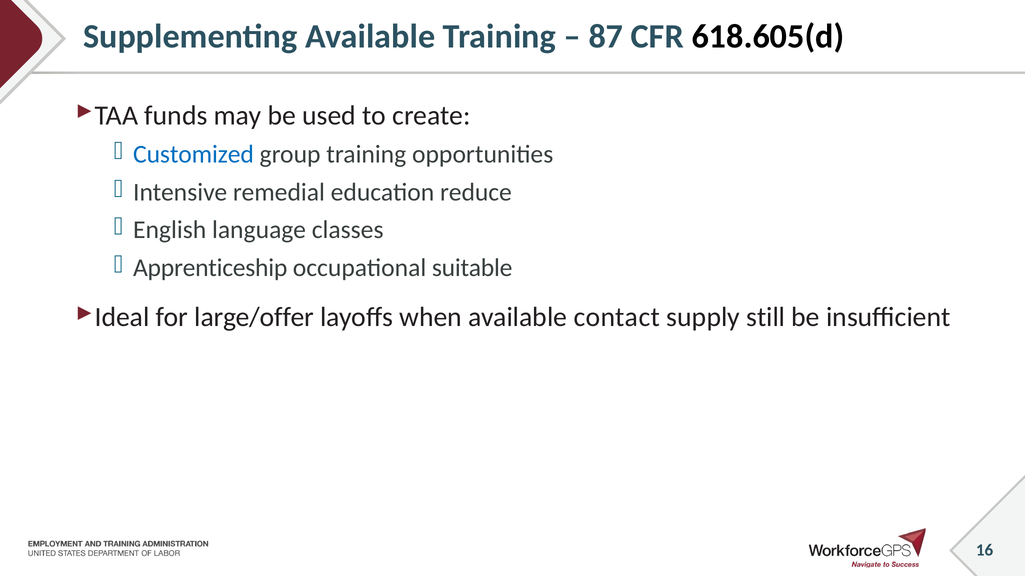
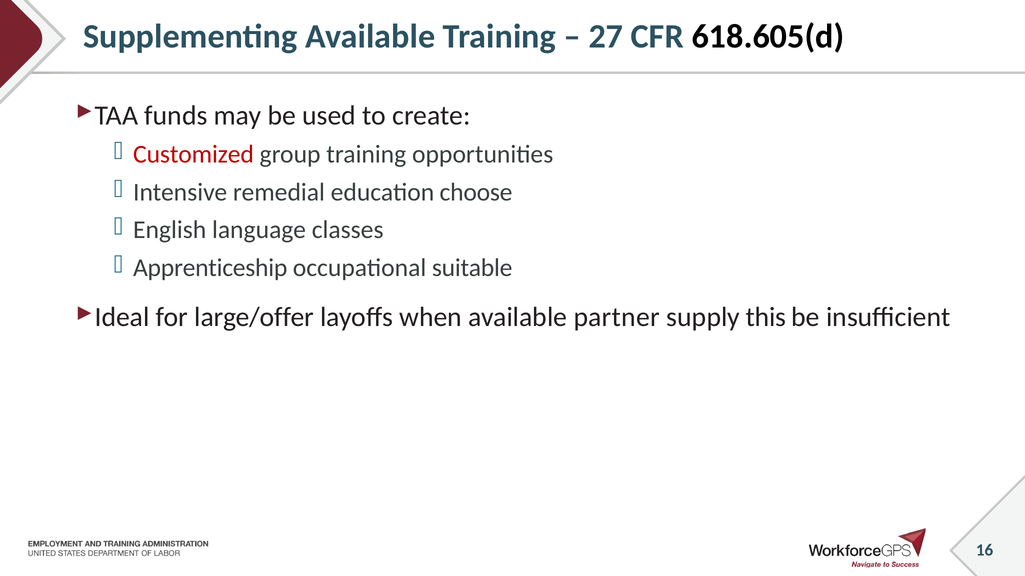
87: 87 -> 27 (606, 37)
Customized colour: blue -> red (193, 155)
reduce: reduce -> choose (476, 192)
contact: contact -> partner (617, 318)
still: still -> this (766, 318)
